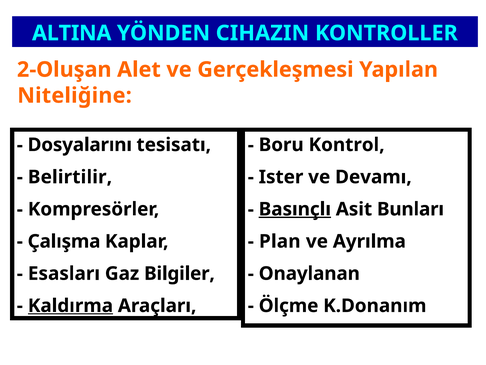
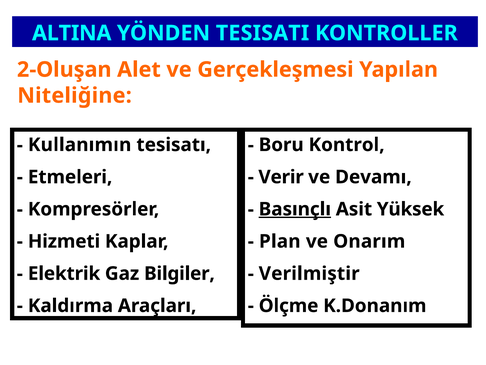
CIHAZIN: CIHAZIN -> TESISATI (263, 33)
Dosyalarını: Dosyalarını -> Kullanımın (80, 145)
Belirtilir: Belirtilir -> Etmeleri (70, 177)
Ister: Ister -> Verir (281, 177)
Bunları: Bunları -> Yüksek (411, 209)
Çalışma: Çalışma -> Hizmeti (64, 241)
Ayrılma: Ayrılma -> Onarım (369, 241)
Esasları: Esasları -> Elektrik (64, 273)
Onaylanan: Onaylanan -> Verilmiştir (309, 273)
Kaldırma underline: present -> none (70, 305)
